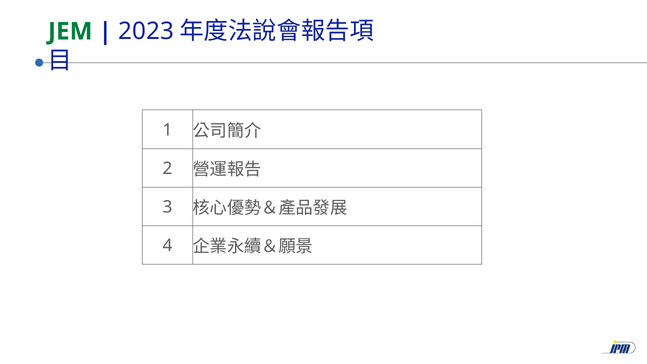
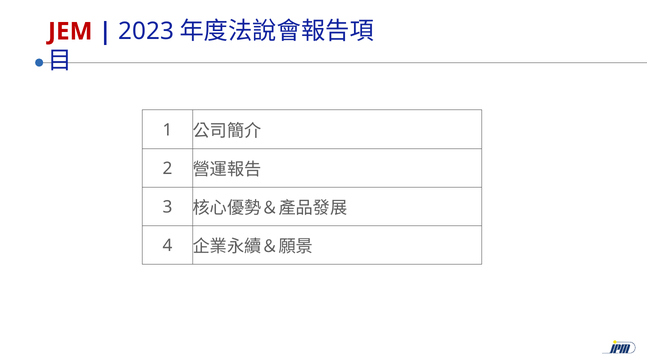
JEM colour: green -> red (70, 31)
